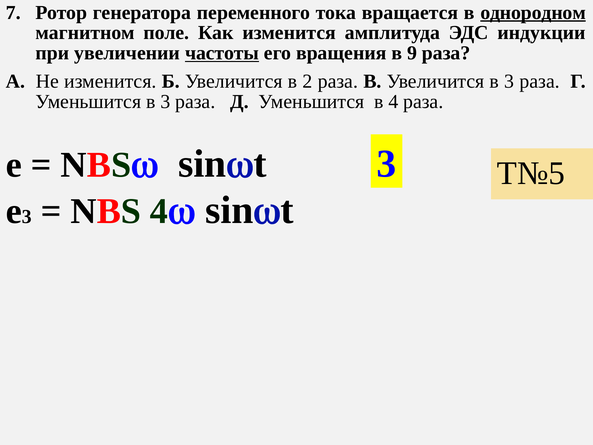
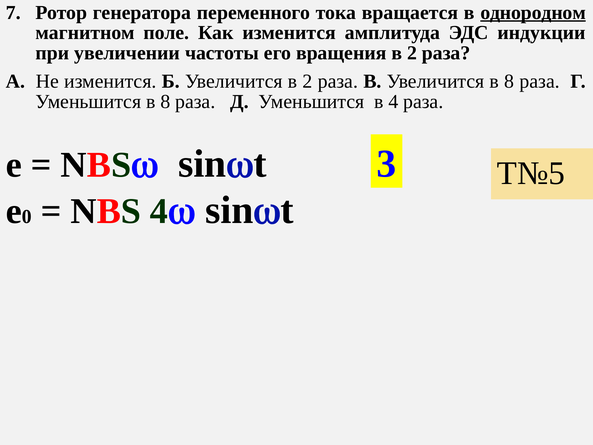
частоты underline: present -> none (222, 53)
вращения в 9: 9 -> 2 (412, 53)
Увеличится в 3: 3 -> 8 (509, 81)
Уменьшится в 3: 3 -> 8 (165, 101)
e 3: 3 -> 0 (27, 217)
